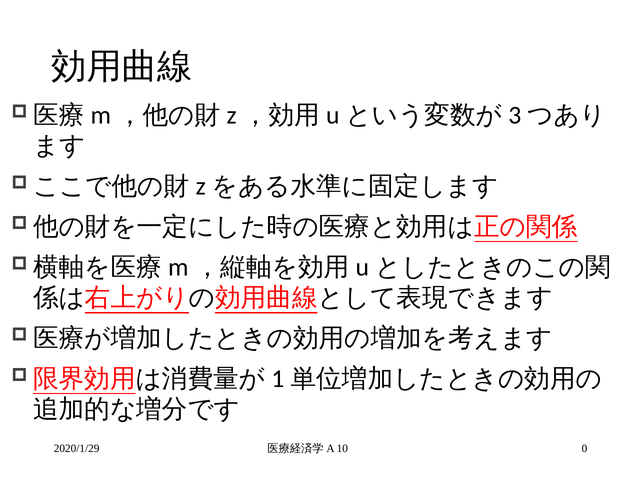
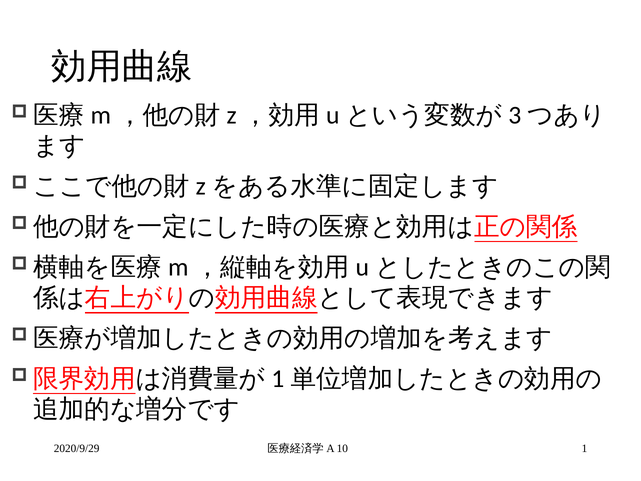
2020/1/29: 2020/1/29 -> 2020/9/29 (77, 448)
0: 0 -> 1 (584, 448)
